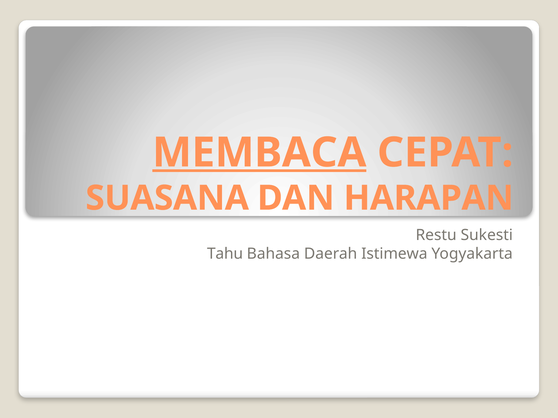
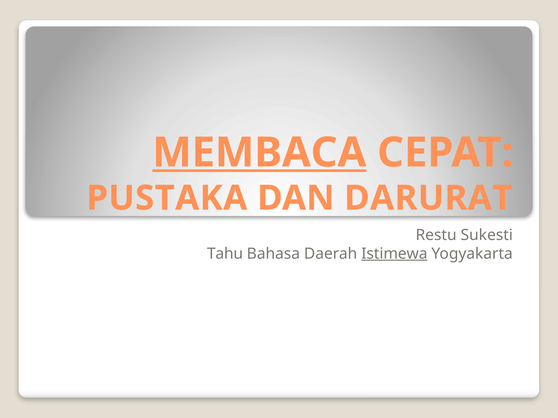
SUASANA: SUASANA -> PUSTAKA (167, 198)
HARAPAN: HARAPAN -> DARURAT (428, 198)
Istimewa underline: none -> present (394, 254)
